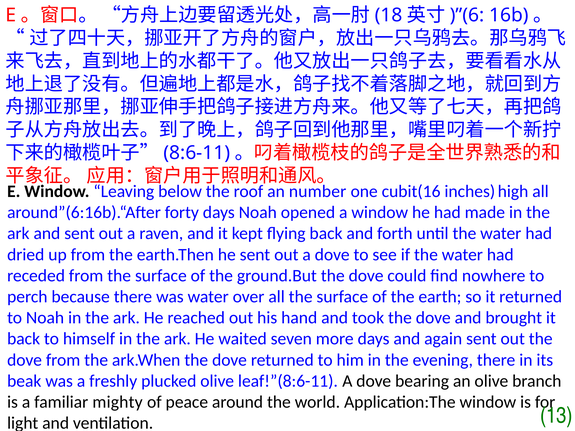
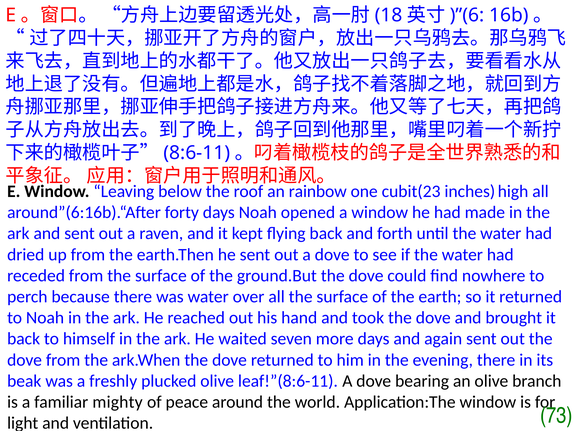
number: number -> rainbow (318, 191)
cubit(16: cubit(16 -> cubit(23 (411, 191)
13: 13 -> 73 (556, 416)
